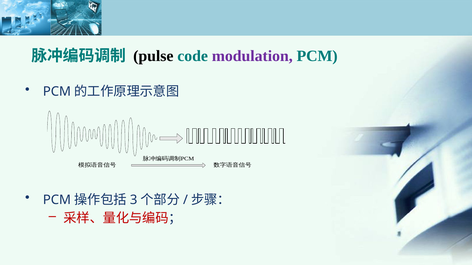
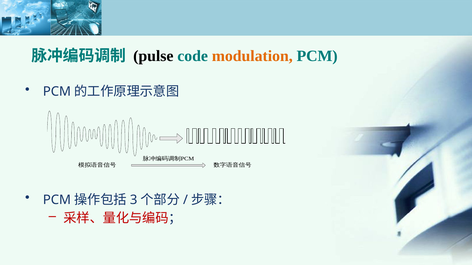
modulation colour: purple -> orange (252, 56)
